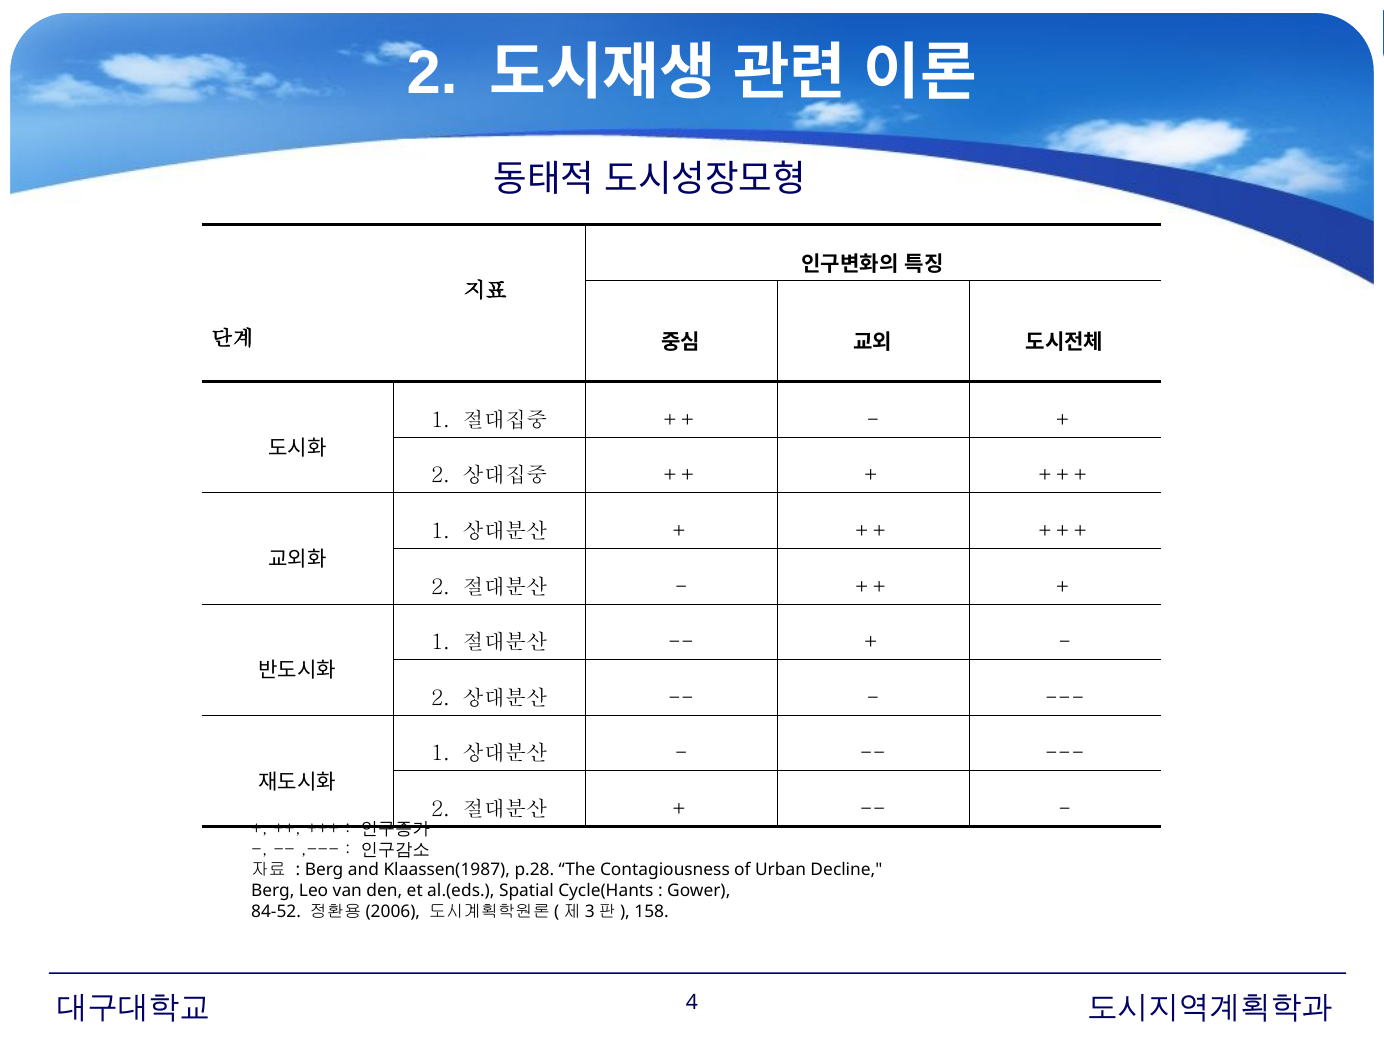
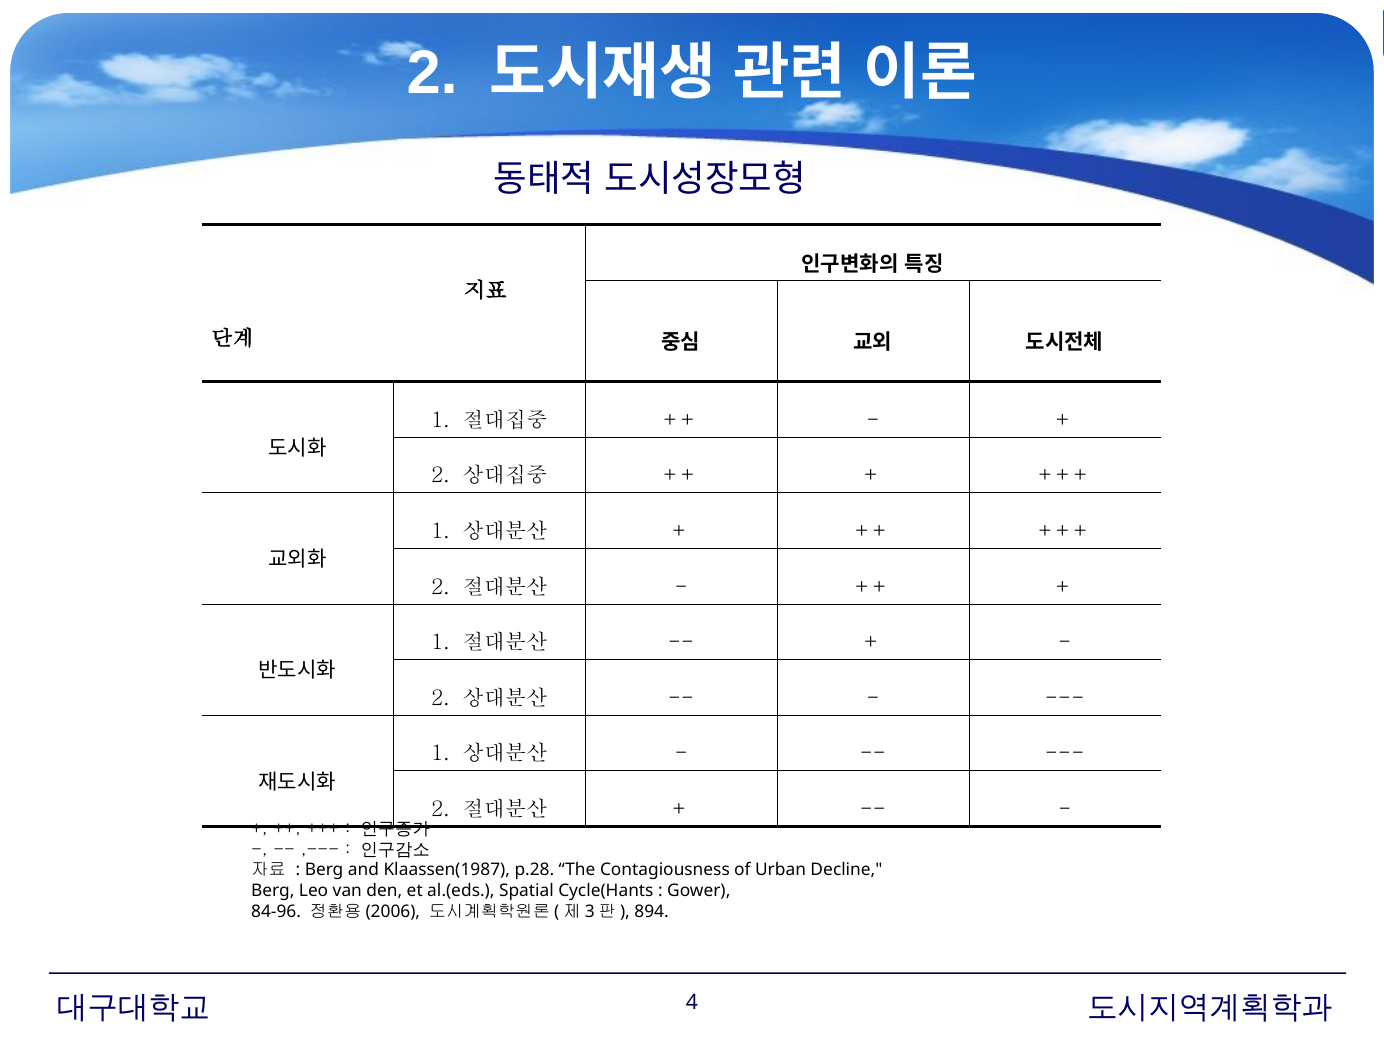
84-52: 84-52 -> 84-96 (276, 912)
158: 158 -> 894 (652, 912)
